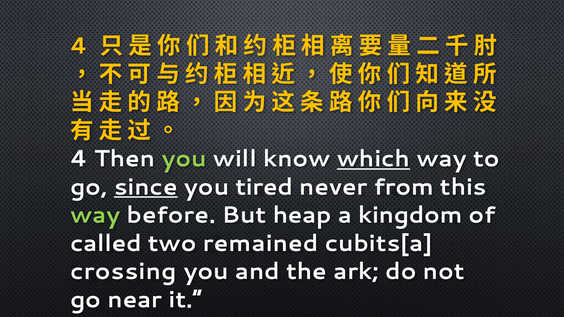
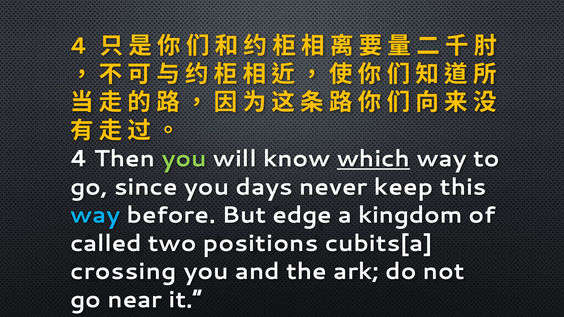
since underline: present -> none (146, 187)
tired: tired -> days (264, 187)
from: from -> keep (404, 187)
way colour: light green -> light blue (95, 215)
heap: heap -> edge (302, 215)
remained: remained -> positions (261, 244)
